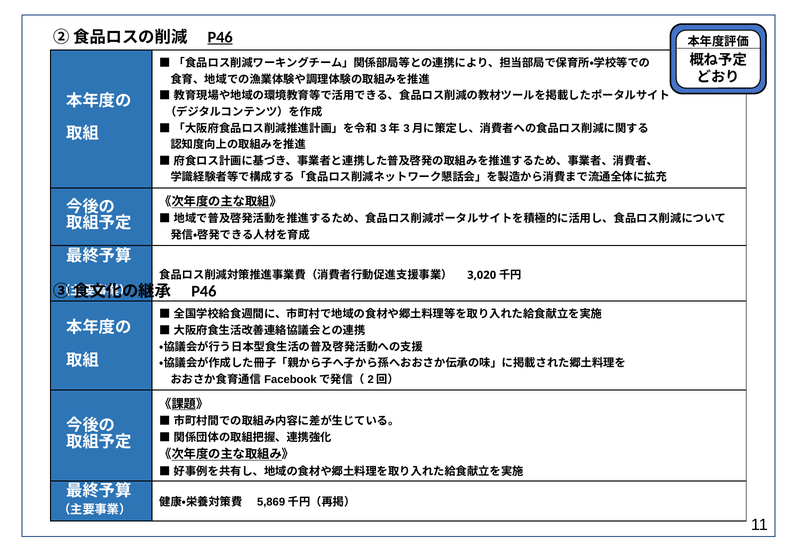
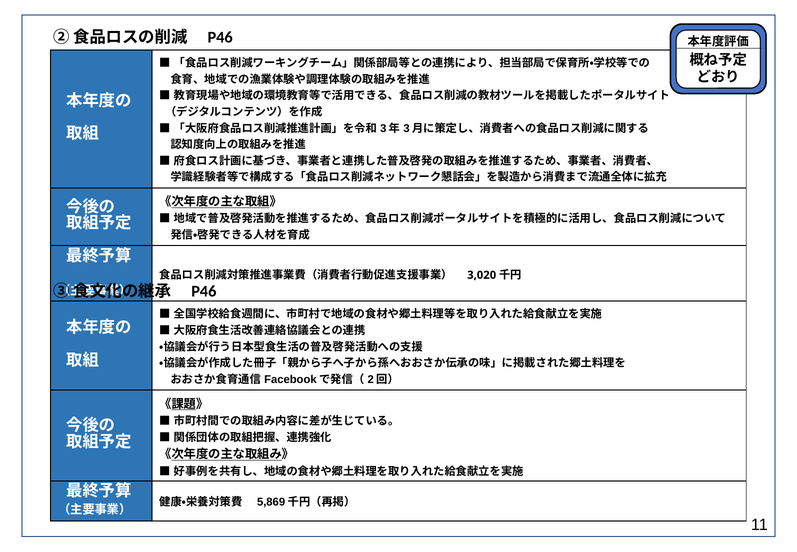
P46 underline: present -> none (220, 37)
